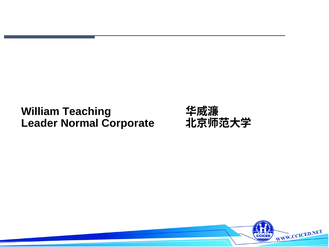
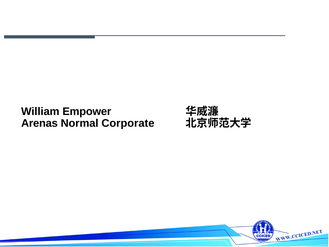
Teaching: Teaching -> Empower (87, 111)
Leader: Leader -> Arenas (39, 123)
